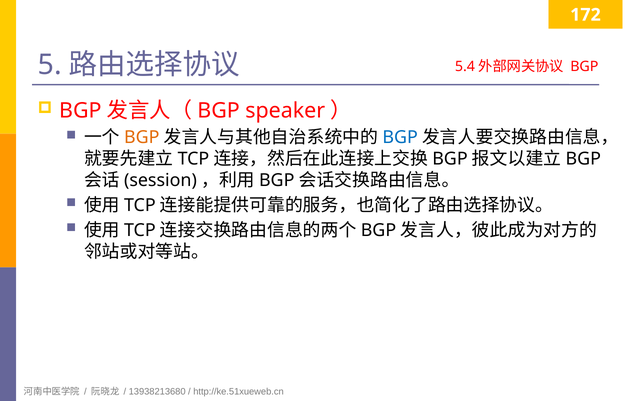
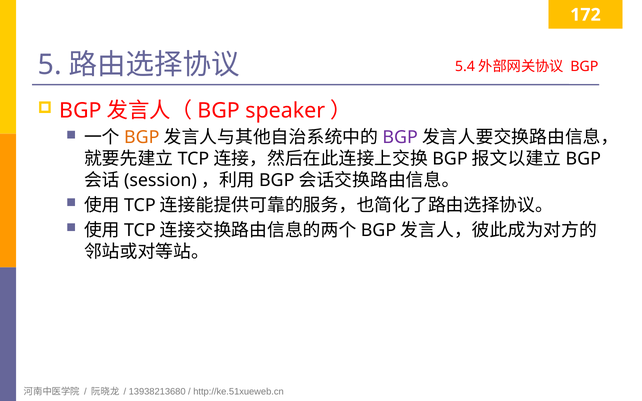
BGP colour: blue -> purple (400, 138)
